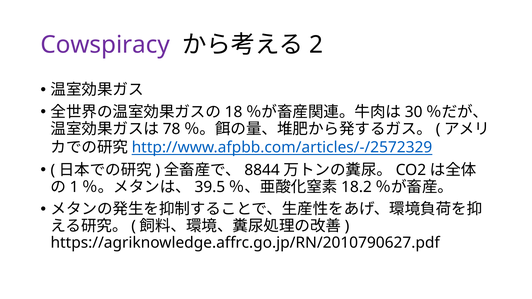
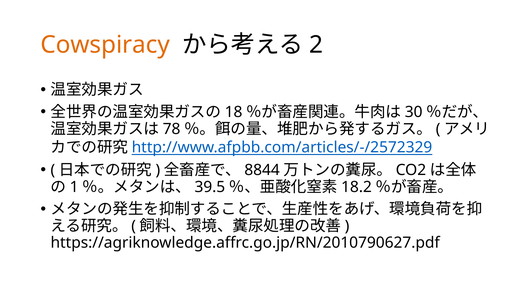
Cowspiracy colour: purple -> orange (105, 45)
